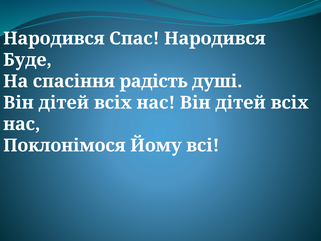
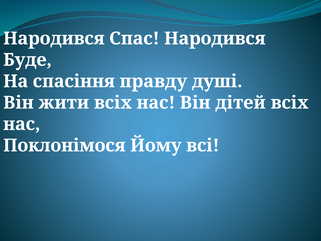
радість: радість -> правду (153, 81)
дітей: дітей -> жити (64, 103)
